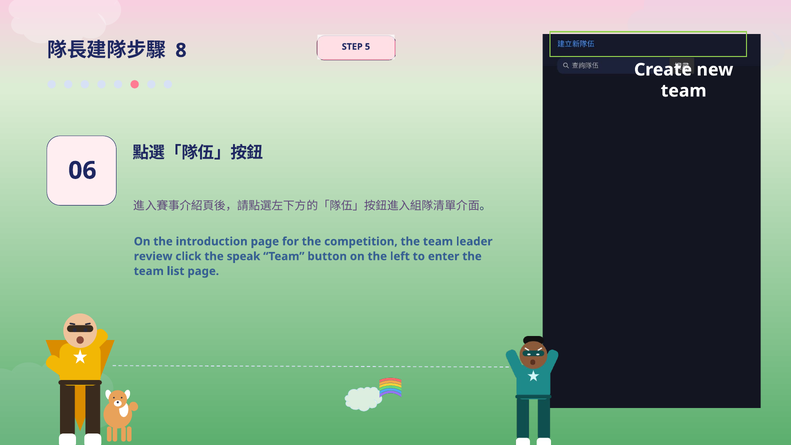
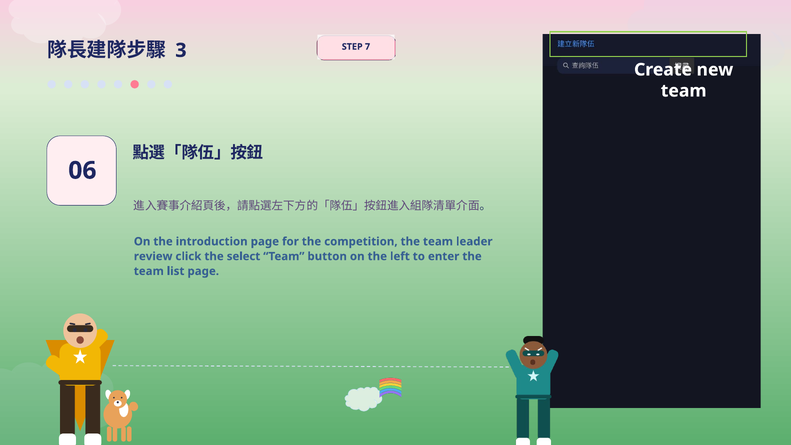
8: 8 -> 3 (181, 50)
5: 5 -> 7 (367, 47)
speak: speak -> select (243, 256)
